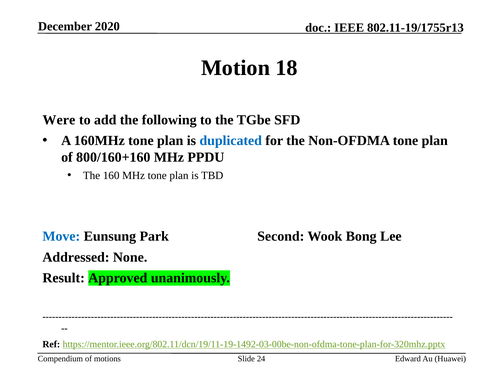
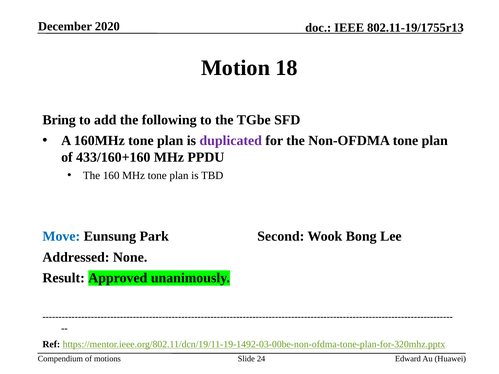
Were: Were -> Bring (59, 120)
duplicated colour: blue -> purple (231, 141)
800/160+160: 800/160+160 -> 433/160+160 (113, 157)
